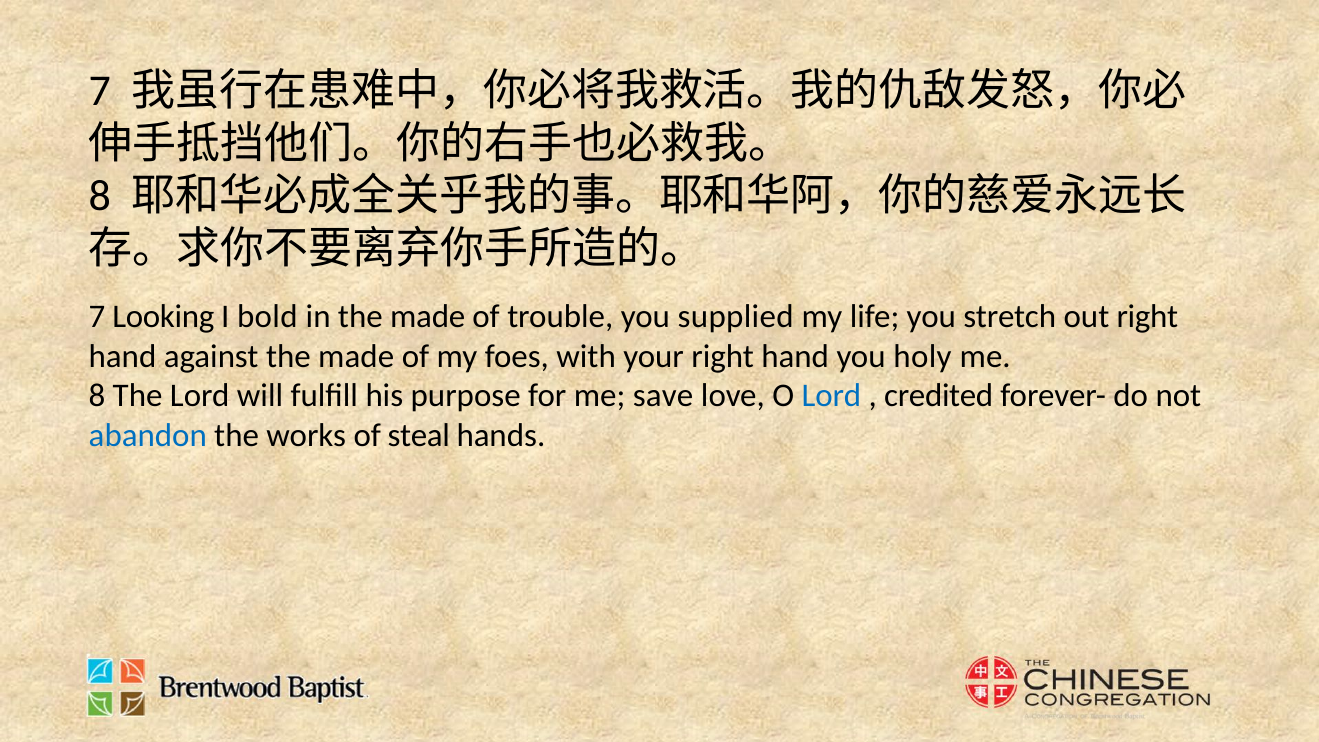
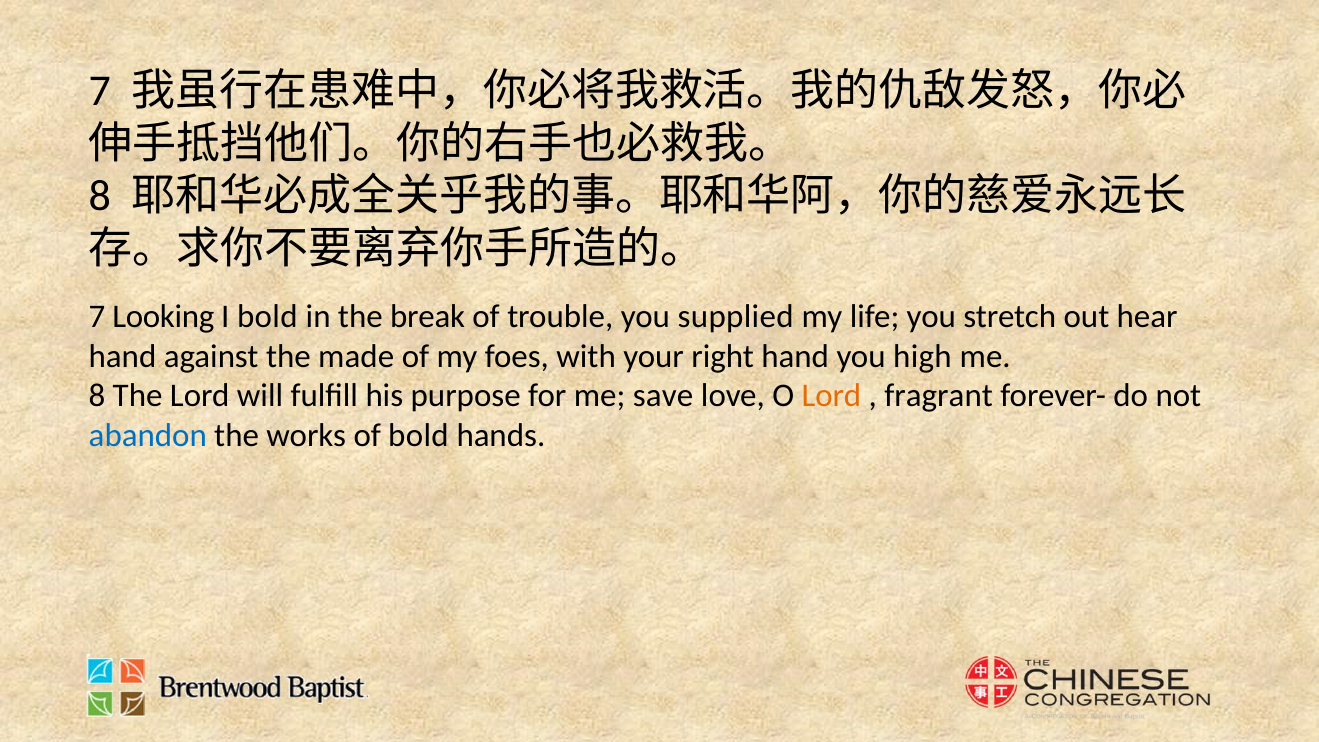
in the made: made -> break (428, 317)
out right: right -> hear (1147, 317)
holy: holy -> high (922, 356)
Lord colour: blue -> orange (831, 396)
credited: credited -> fragrant (939, 396)
of steal: steal -> bold (418, 435)
